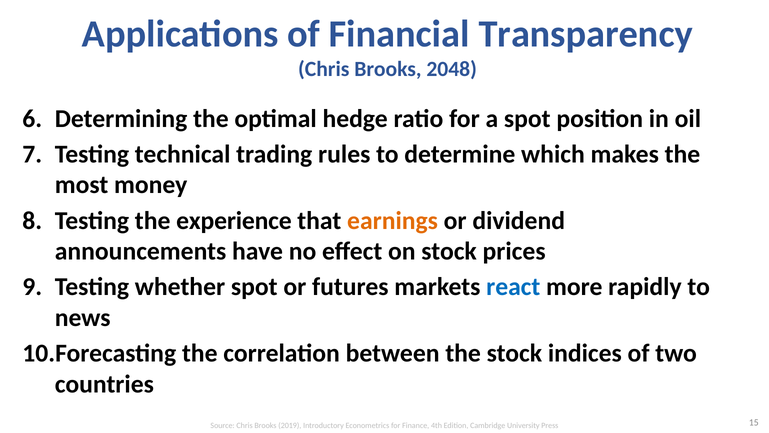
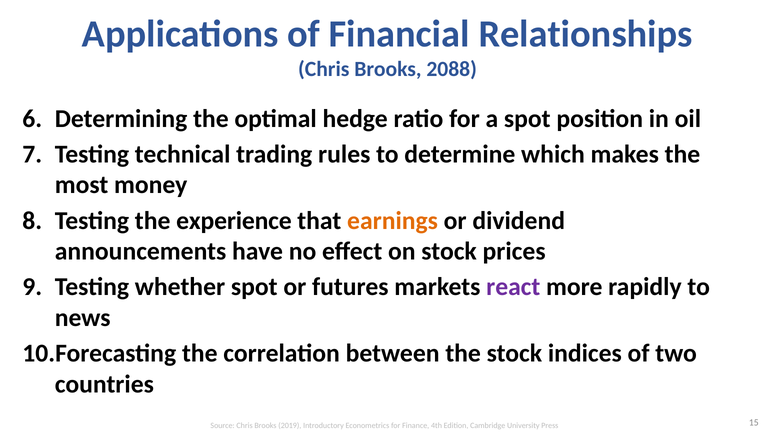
Transparency: Transparency -> Relationships (586, 34)
2048: 2048 -> 2088 (452, 69)
react colour: blue -> purple (513, 287)
